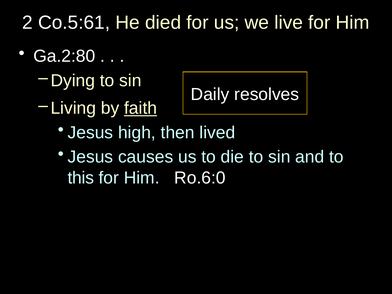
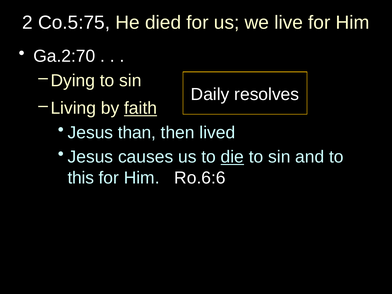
Co.5:61: Co.5:61 -> Co.5:75 (74, 23)
Ga.2:80: Ga.2:80 -> Ga.2:70 (64, 56)
high: high -> than (137, 133)
die underline: none -> present (232, 157)
Ro.6:0: Ro.6:0 -> Ro.6:6 (200, 178)
